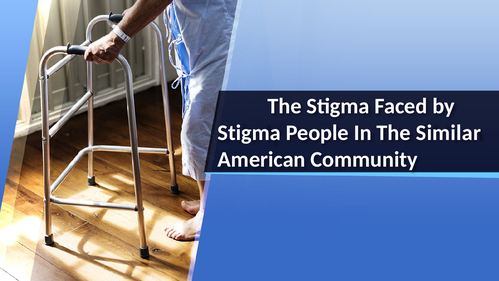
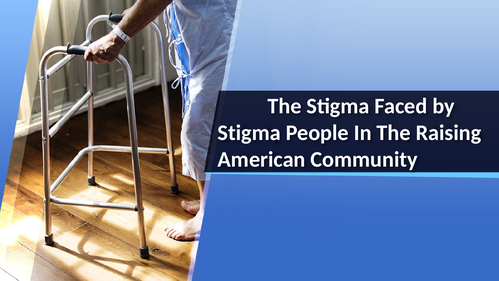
Similar: Similar -> Raising (449, 133)
